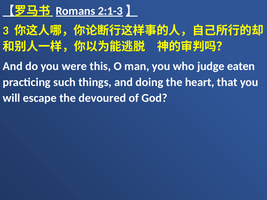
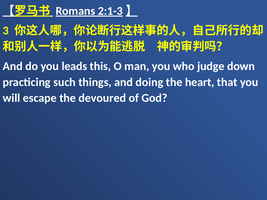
were: were -> leads (74, 66)
eaten: eaten -> down (241, 66)
